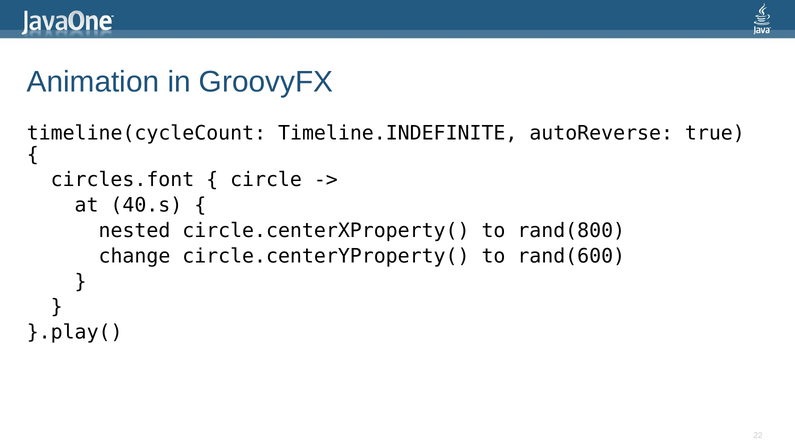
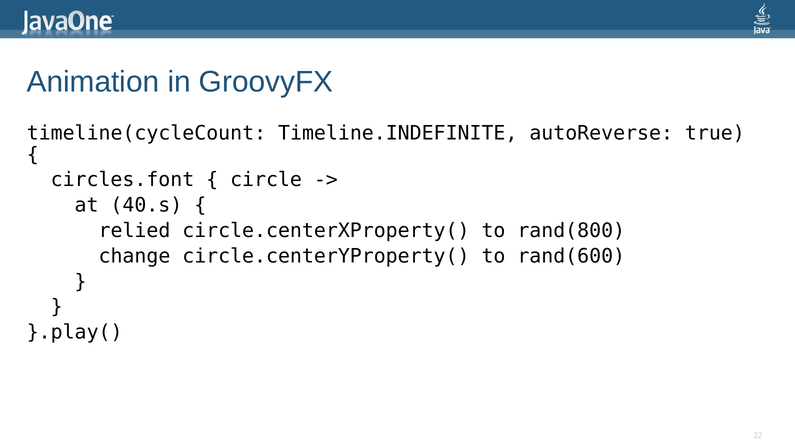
nested: nested -> relied (134, 231)
